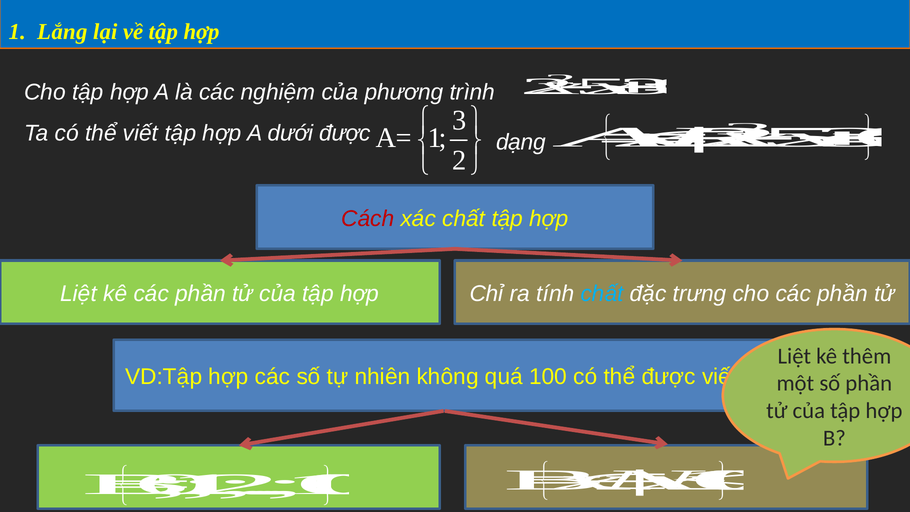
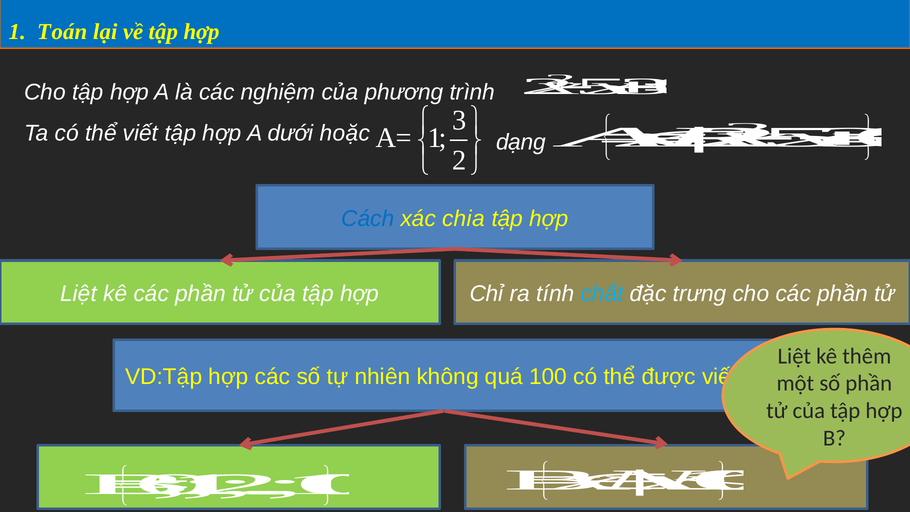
Lắng: Lắng -> Toán (62, 32)
dưới được: được -> hoặc (345, 133)
Cách colour: red -> blue (368, 219)
xác chất: chất -> chia (464, 219)
